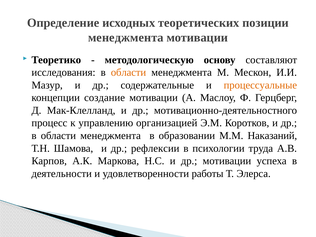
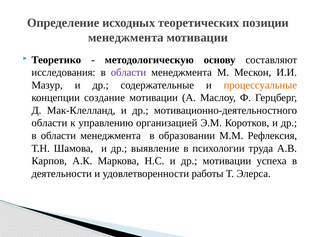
области colour: orange -> purple (129, 72)
процесс: процесс -> области (49, 123)
Наказаний: Наказаний -> Рефлексия (272, 136)
рефлексии: рефлексии -> выявление (155, 148)
